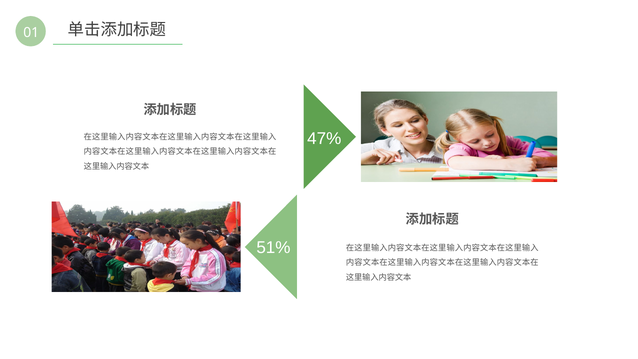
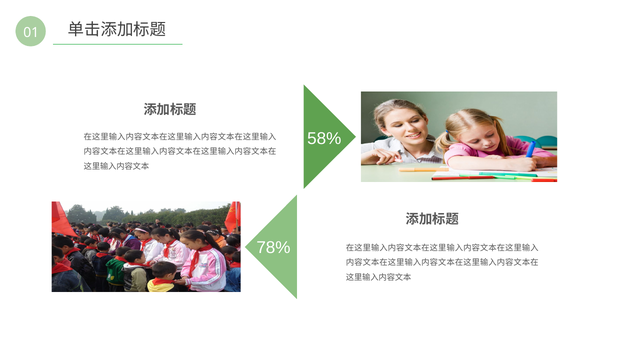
47%: 47% -> 58% (324, 139)
51%: 51% -> 78% (273, 247)
